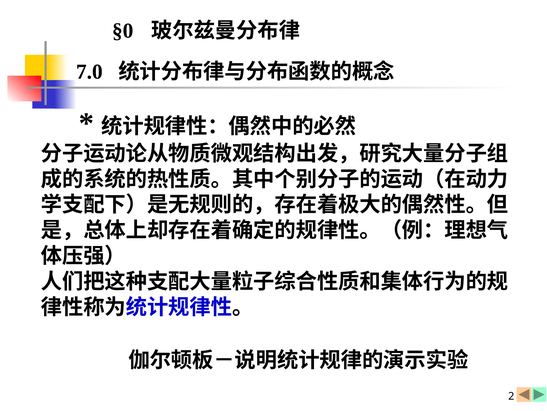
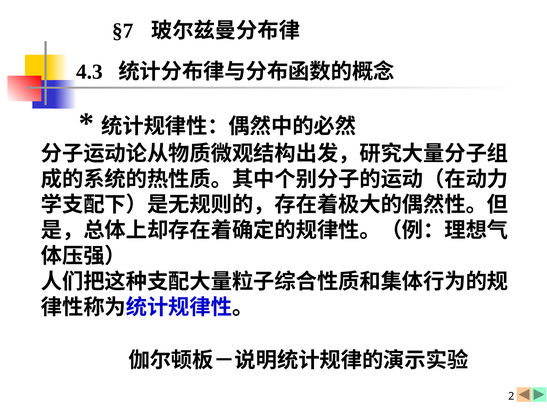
§0: §0 -> §7 (123, 31)
7.0: 7.0 -> 4.3 (89, 72)
